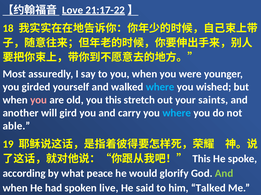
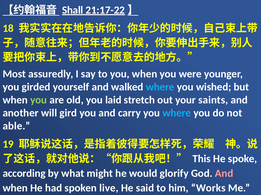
Love: Love -> Shall (73, 10)
you colour: pink -> light green (39, 100)
you this: this -> laid (113, 100)
peace: peace -> might (100, 174)
And colour: light green -> pink (224, 174)
Talked: Talked -> Works (208, 189)
